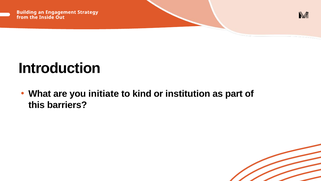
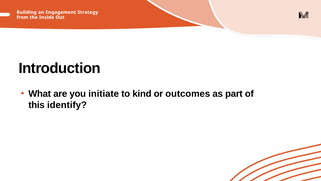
institution: institution -> outcomes (188, 94)
barriers: barriers -> identify (67, 105)
